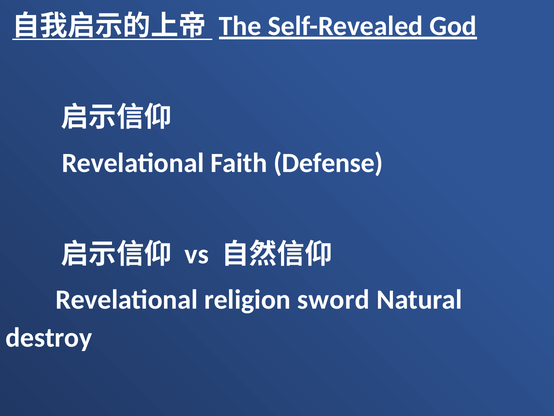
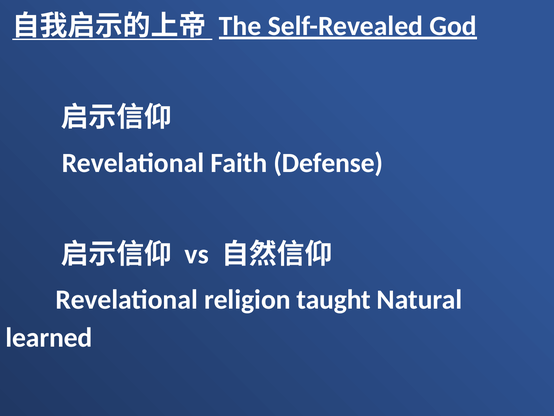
sword: sword -> taught (334, 299)
destroy: destroy -> learned (49, 337)
